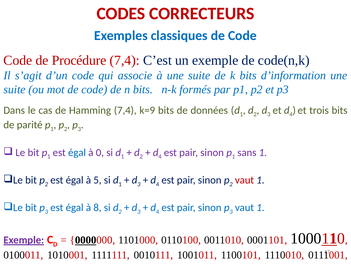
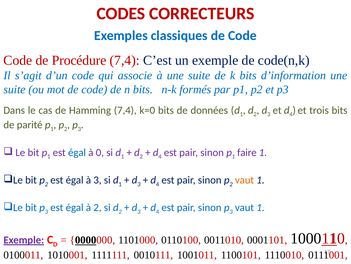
k=9: k=9 -> k=0 (147, 110)
sans: sans -> faire (247, 152)
à 5: 5 -> 3 (97, 180)
vaut colour: red -> orange (244, 180)
à 8: 8 -> 2 (97, 207)
